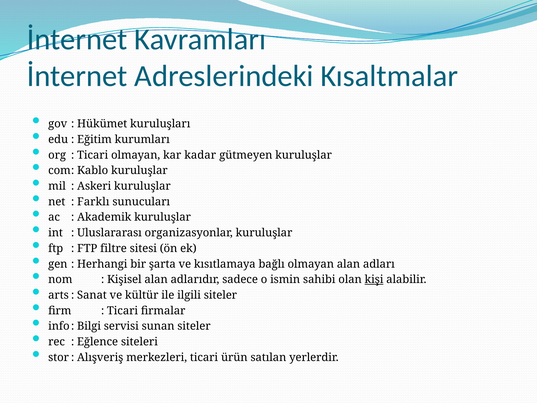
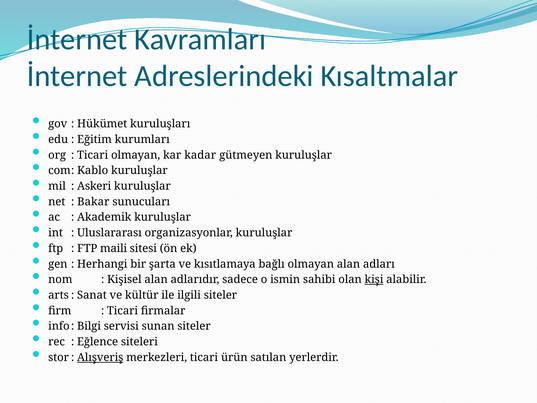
Farklı: Farklı -> Bakar (93, 202)
filtre: filtre -> maili (114, 248)
Alışveriş underline: none -> present (100, 357)
